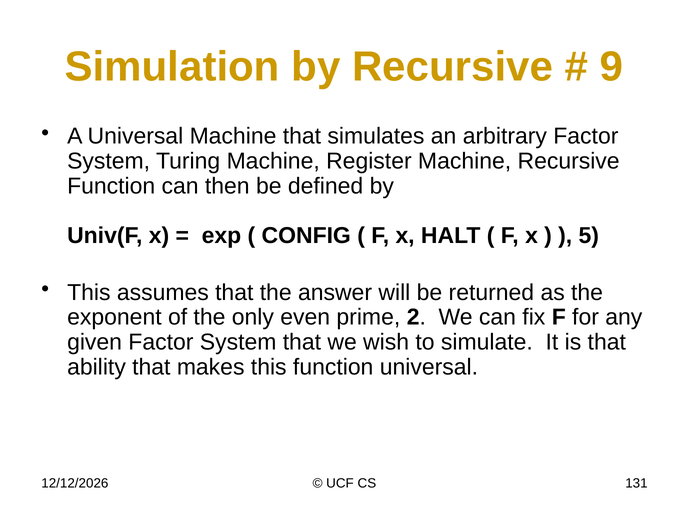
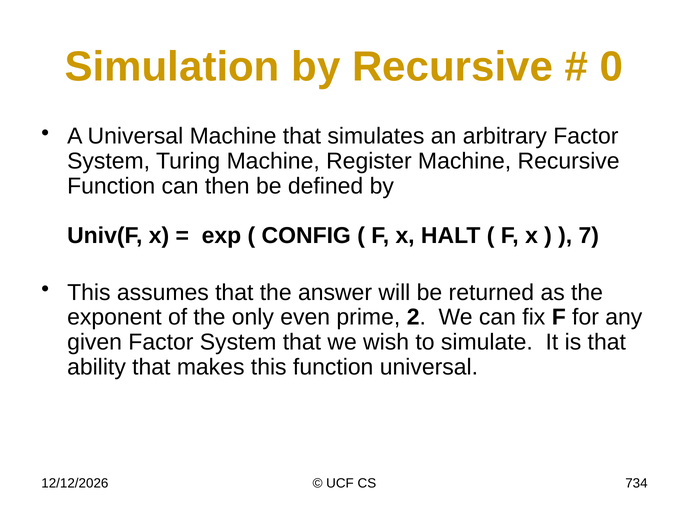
9: 9 -> 0 (612, 67)
5: 5 -> 7 (589, 235)
131: 131 -> 734 (636, 483)
